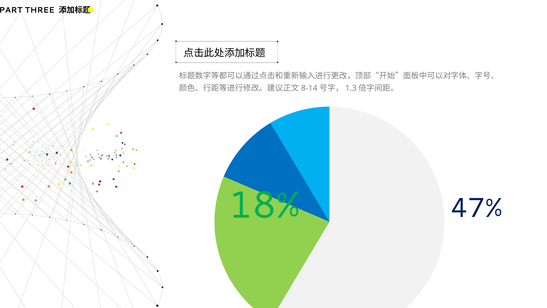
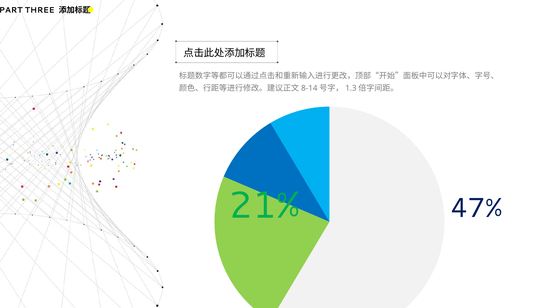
18%: 18% -> 21% (265, 205)
